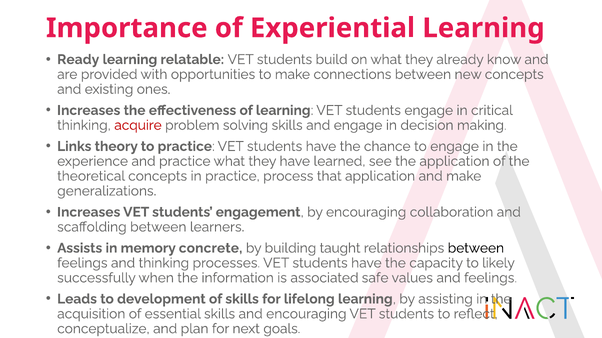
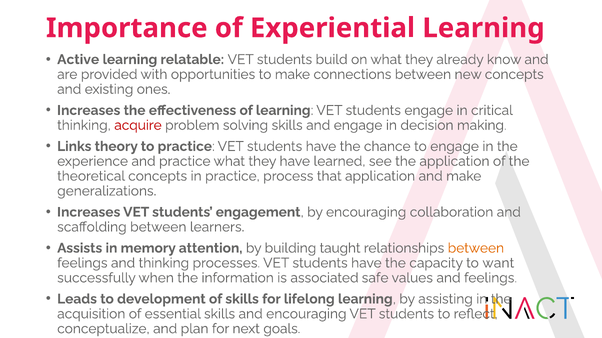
Ready: Ready -> Active (78, 60)
concrete: concrete -> attention (211, 249)
between colour: black -> orange (476, 249)
likely: likely -> want (498, 263)
